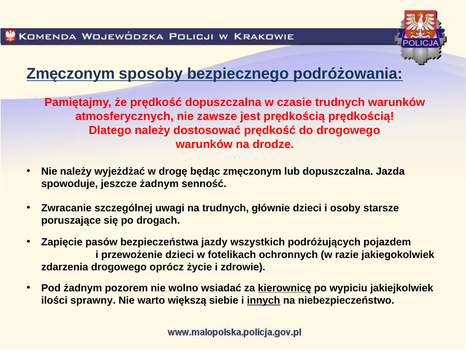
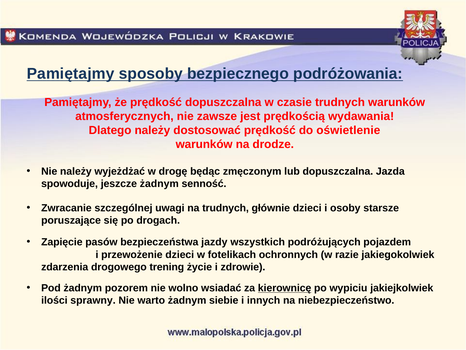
Zmęczonym: Zmęczonym -> Pamiętajmy (71, 74)
prędkością prędkością: prędkością -> wydawania (361, 116)
do drogowego: drogowego -> oświetlenie (348, 130)
oprócz: oprócz -> trening (167, 267)
warto większą: większą -> żadnym (187, 300)
innych underline: present -> none (264, 300)
